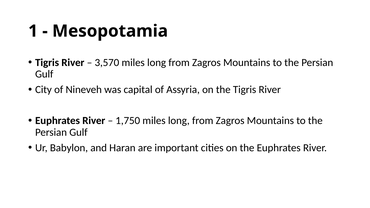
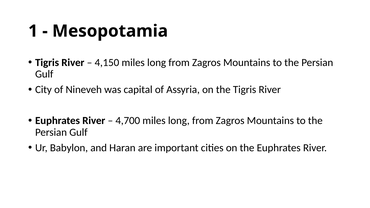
3,570: 3,570 -> 4,150 (107, 63)
1,750: 1,750 -> 4,700 (128, 121)
